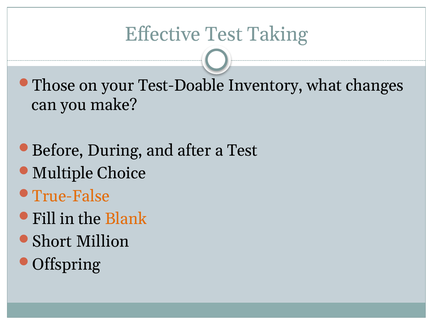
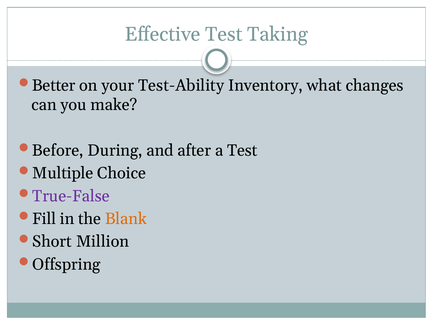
Those: Those -> Better (54, 85)
Test-Doable: Test-Doable -> Test-Ability (181, 85)
True-False colour: orange -> purple (71, 196)
